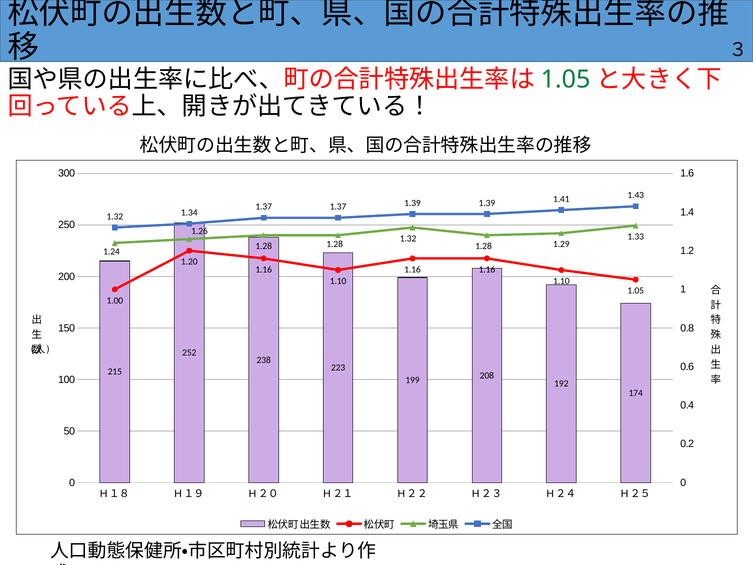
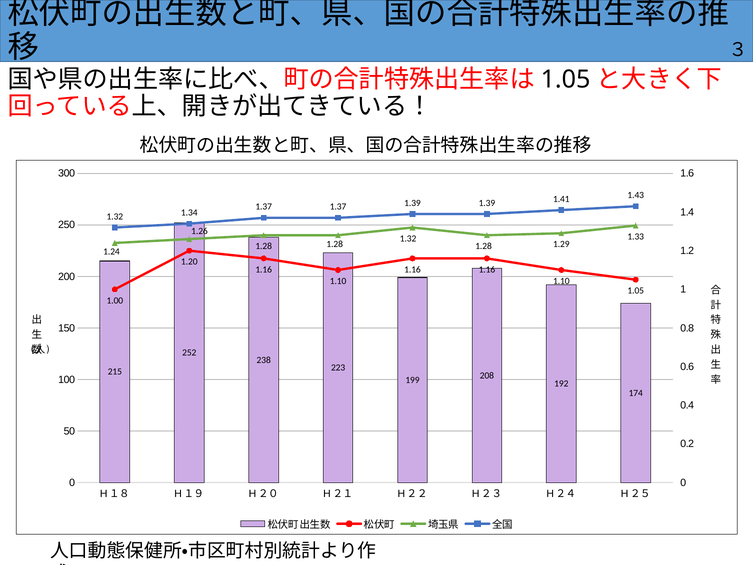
1.05 colour: green -> black (566, 79)
